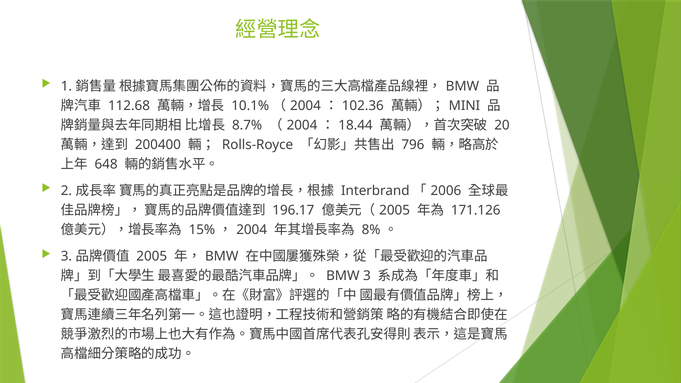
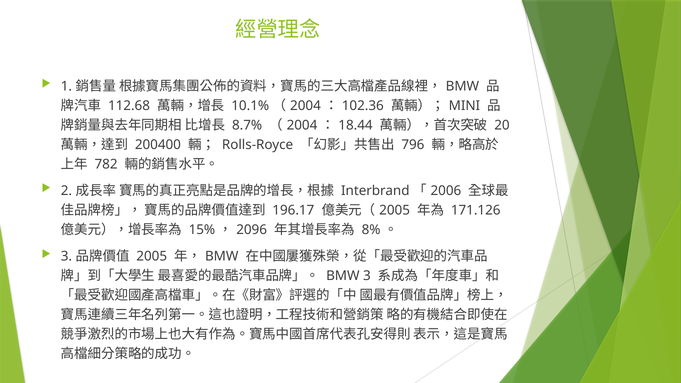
648: 648 -> 782 (106, 164)
2004: 2004 -> 2096 (252, 230)
